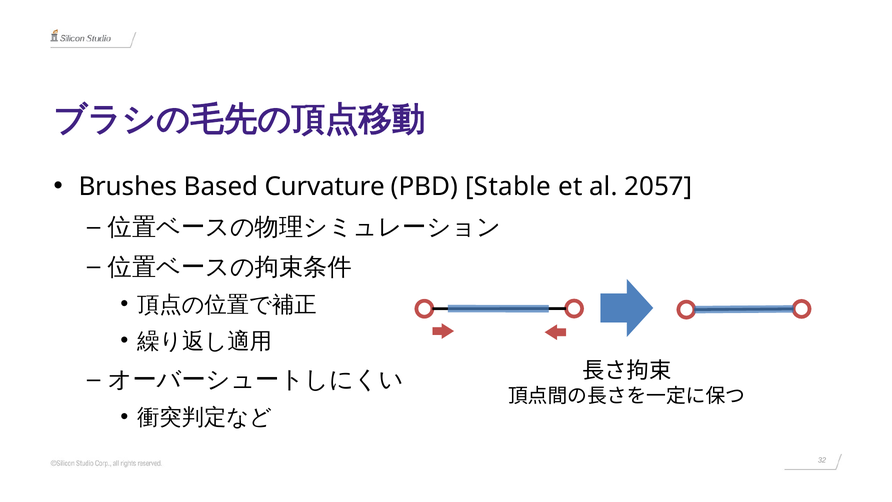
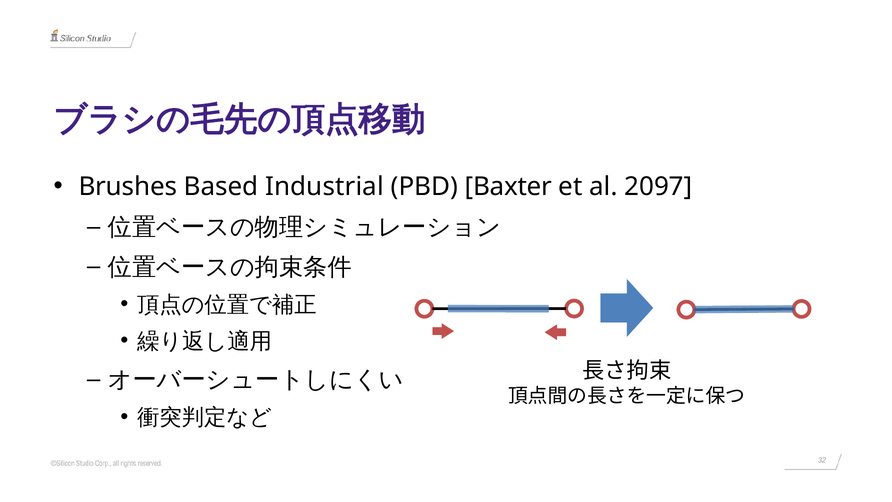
Curvature: Curvature -> Industrial (325, 187)
Stable: Stable -> Baxter (508, 187)
2057: 2057 -> 2097 (658, 187)
